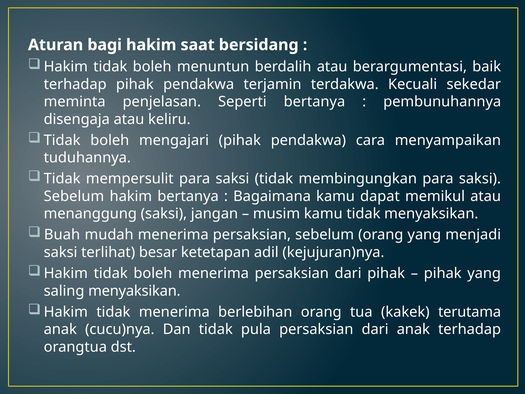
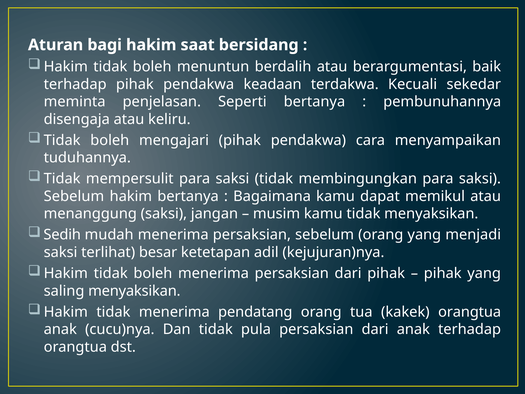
terjamin: terjamin -> keadaan (273, 84)
Buah: Buah -> Sedih (62, 235)
berlebihan: berlebihan -> pendatang (255, 312)
kakek terutama: terutama -> orangtua (470, 312)
